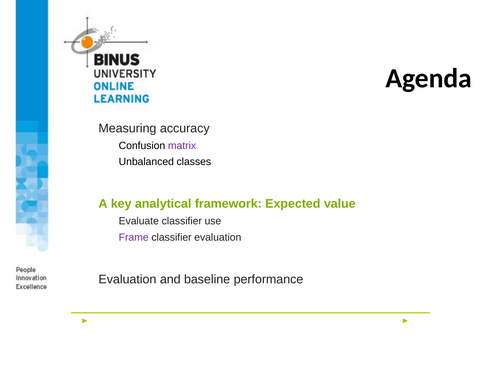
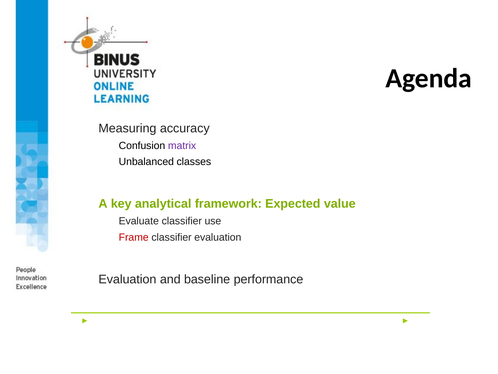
Frame colour: purple -> red (134, 237)
